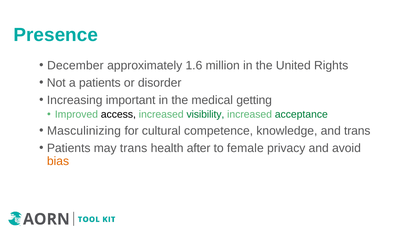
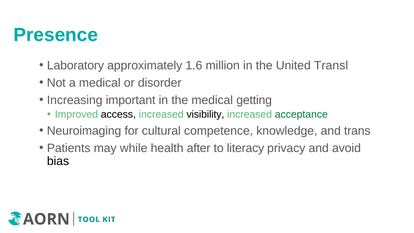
December: December -> Laboratory (75, 65)
Rights: Rights -> Transl (331, 65)
a patients: patients -> medical (100, 83)
visibility colour: green -> black (205, 114)
Masculinizing: Masculinizing -> Neuroimaging (84, 131)
may trans: trans -> while (134, 148)
female: female -> literacy (245, 148)
bias colour: orange -> black (58, 161)
